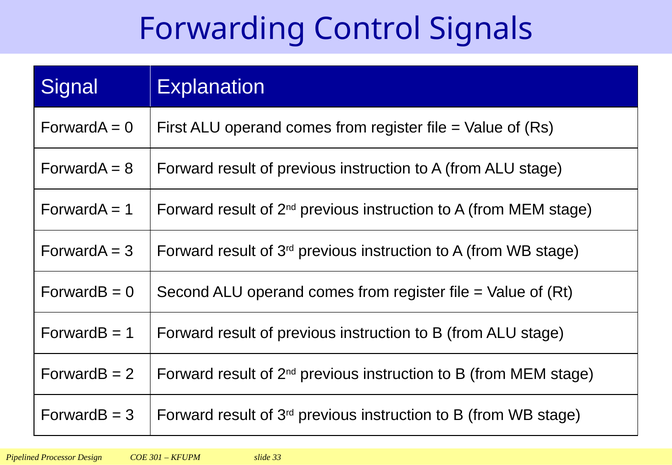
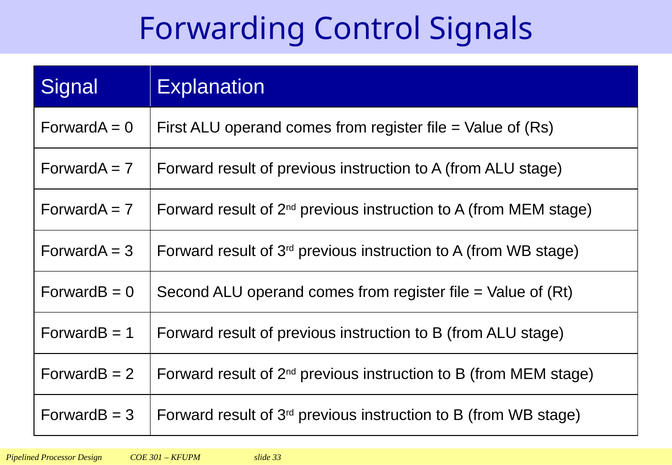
8: 8 -> 7 (129, 169)
1: 1 -> 7 (129, 210)
